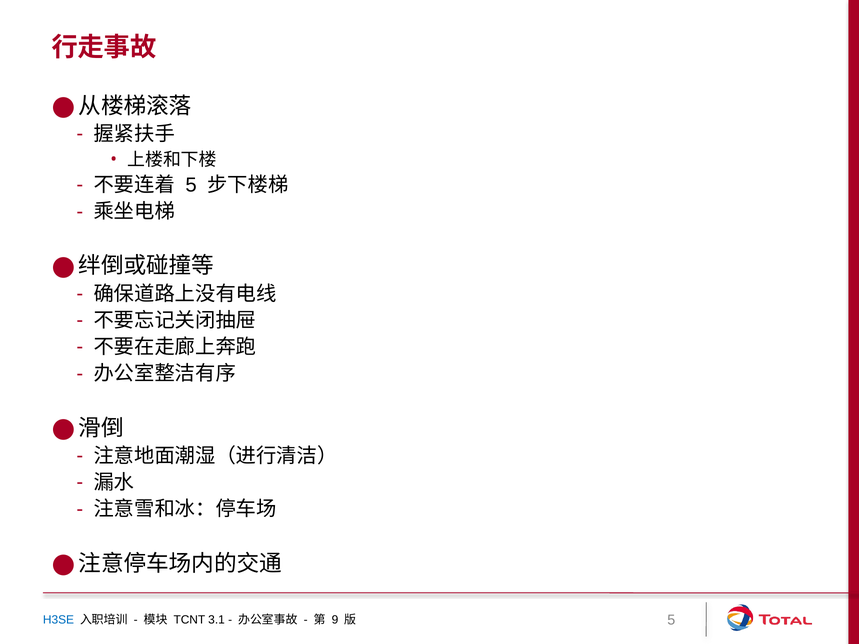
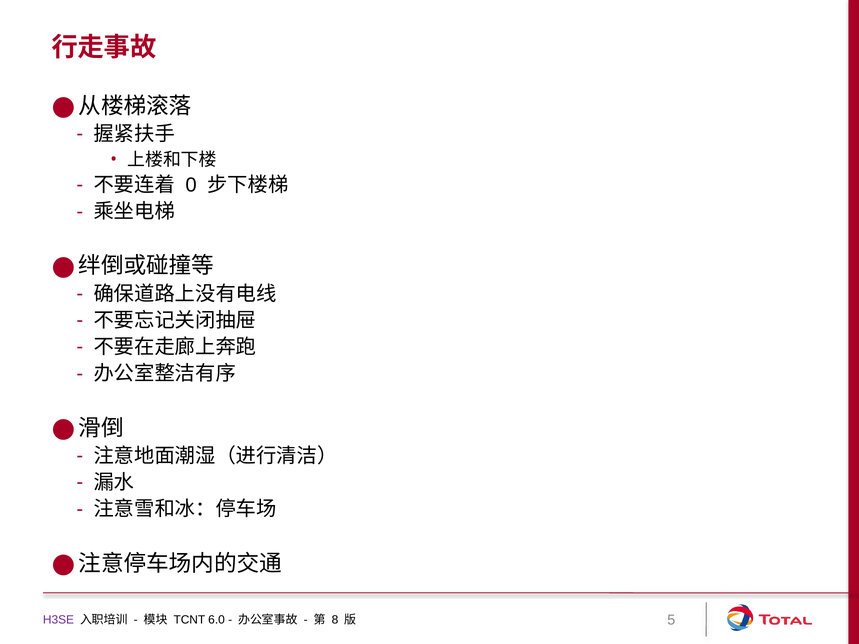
5: 5 -> 0 (191, 185)
H3SE colour: blue -> purple (58, 620)
3.1: 3.1 -> 6.0 (217, 620)
9: 9 -> 8 (335, 620)
